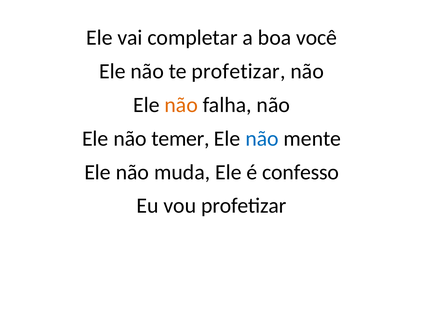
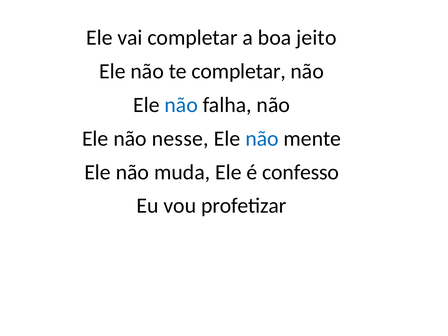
você: você -> jeito (316, 38)
te profetizar: profetizar -> completar (239, 71)
não colour: orange -> blue (181, 105)
temer: temer -> nesse (180, 139)
